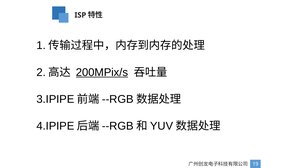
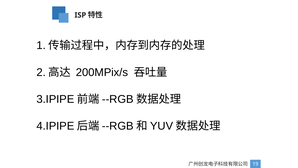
200MPix/s underline: present -> none (102, 72)
